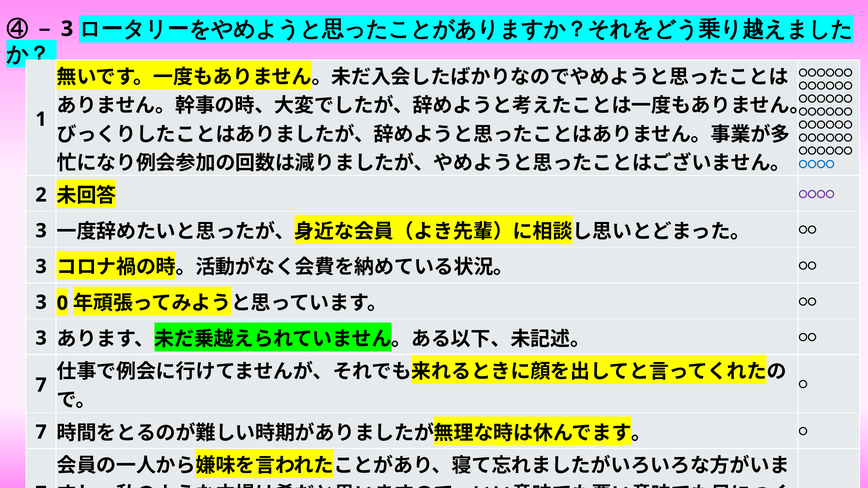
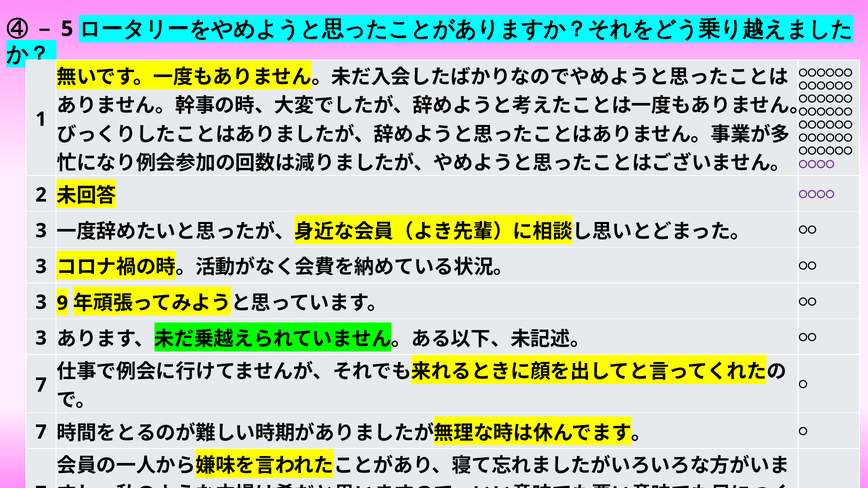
3: 3 -> 5 (67, 29)
〇〇〇〇 colour: blue -> purple (817, 165)
0: 0 -> 9 (62, 303)
